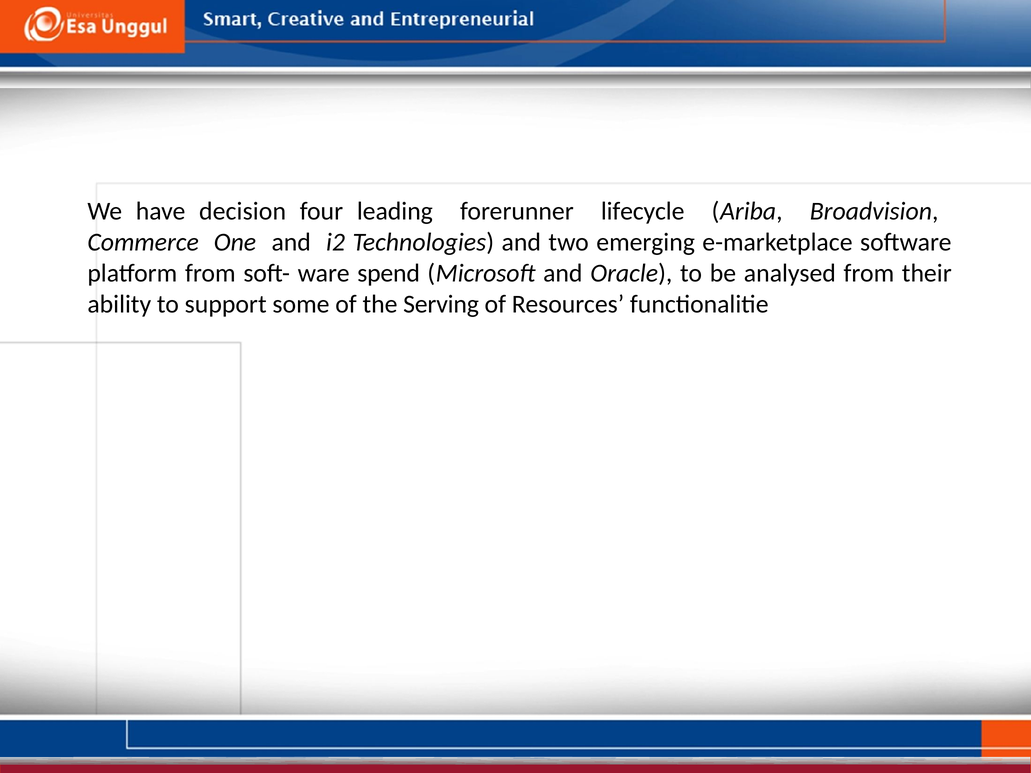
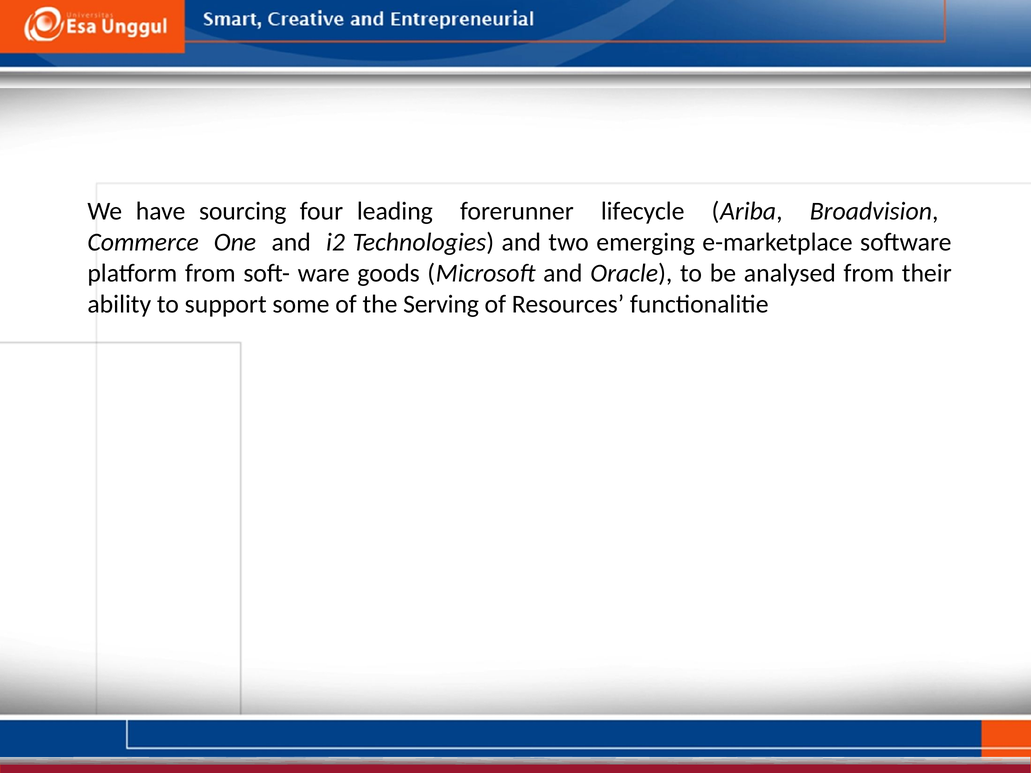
decision: decision -> sourcing (243, 211)
spend: spend -> goods (389, 273)
